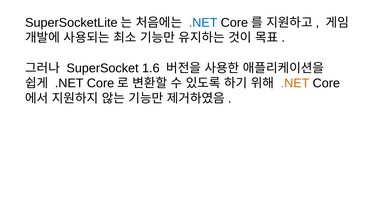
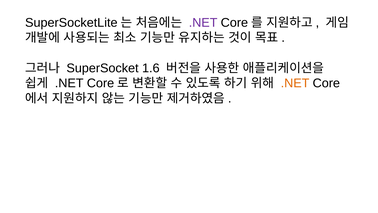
.NET colour: blue -> purple (203, 23)
